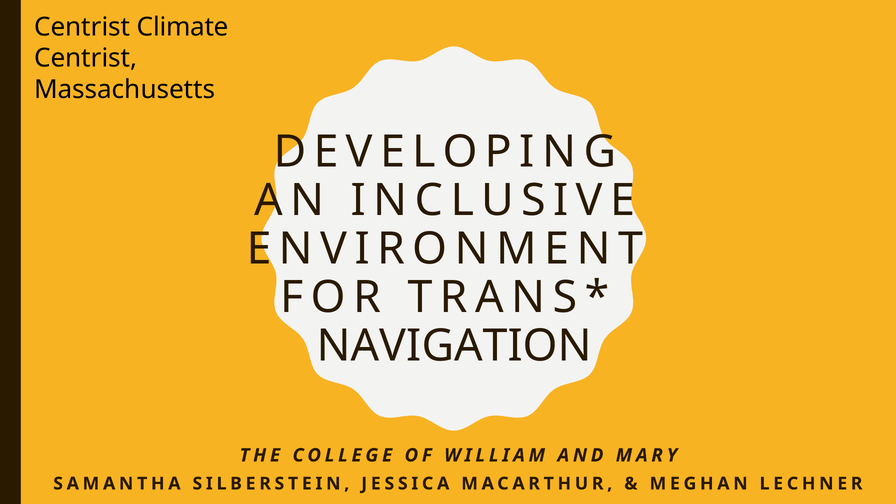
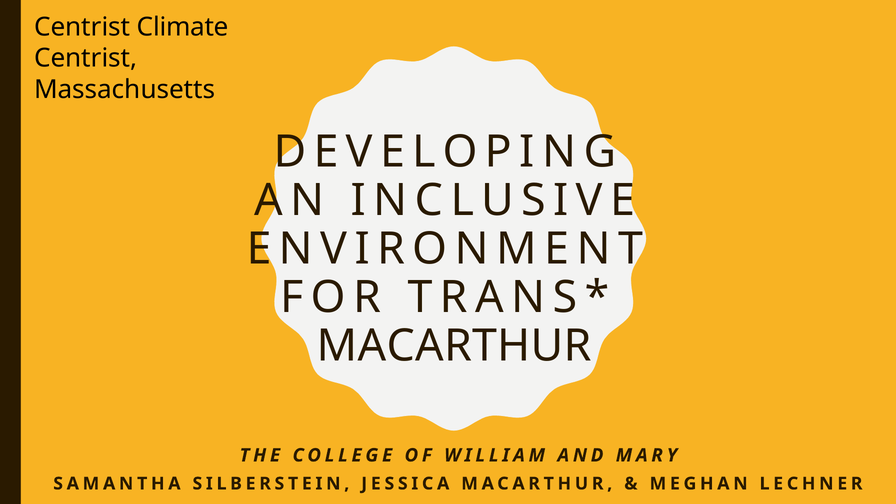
NAVIGATION: NAVIGATION -> MACARTHUR (454, 346)
